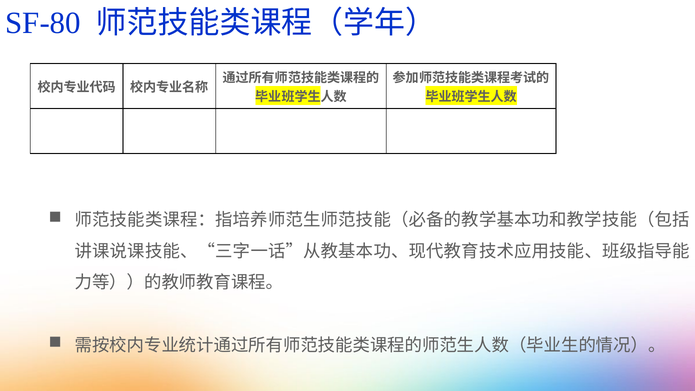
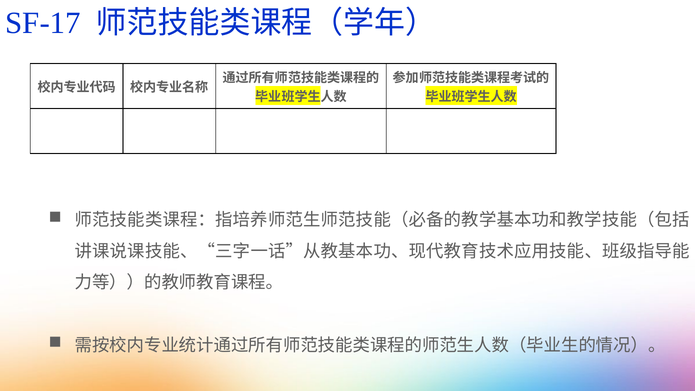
SF-80: SF-80 -> SF-17 (43, 23)
